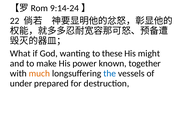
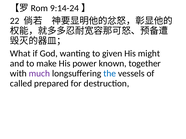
these: these -> given (112, 54)
much colour: orange -> purple (39, 74)
under: under -> called (21, 84)
